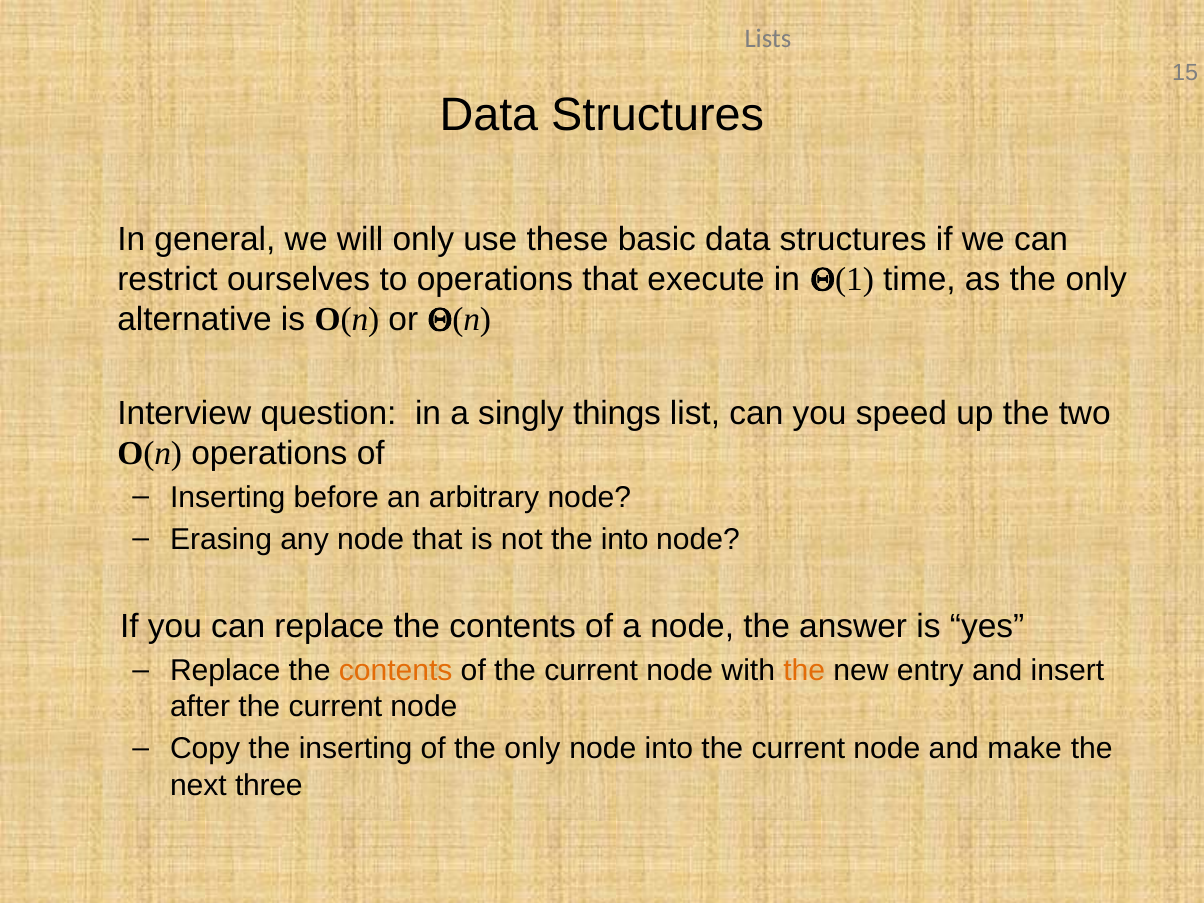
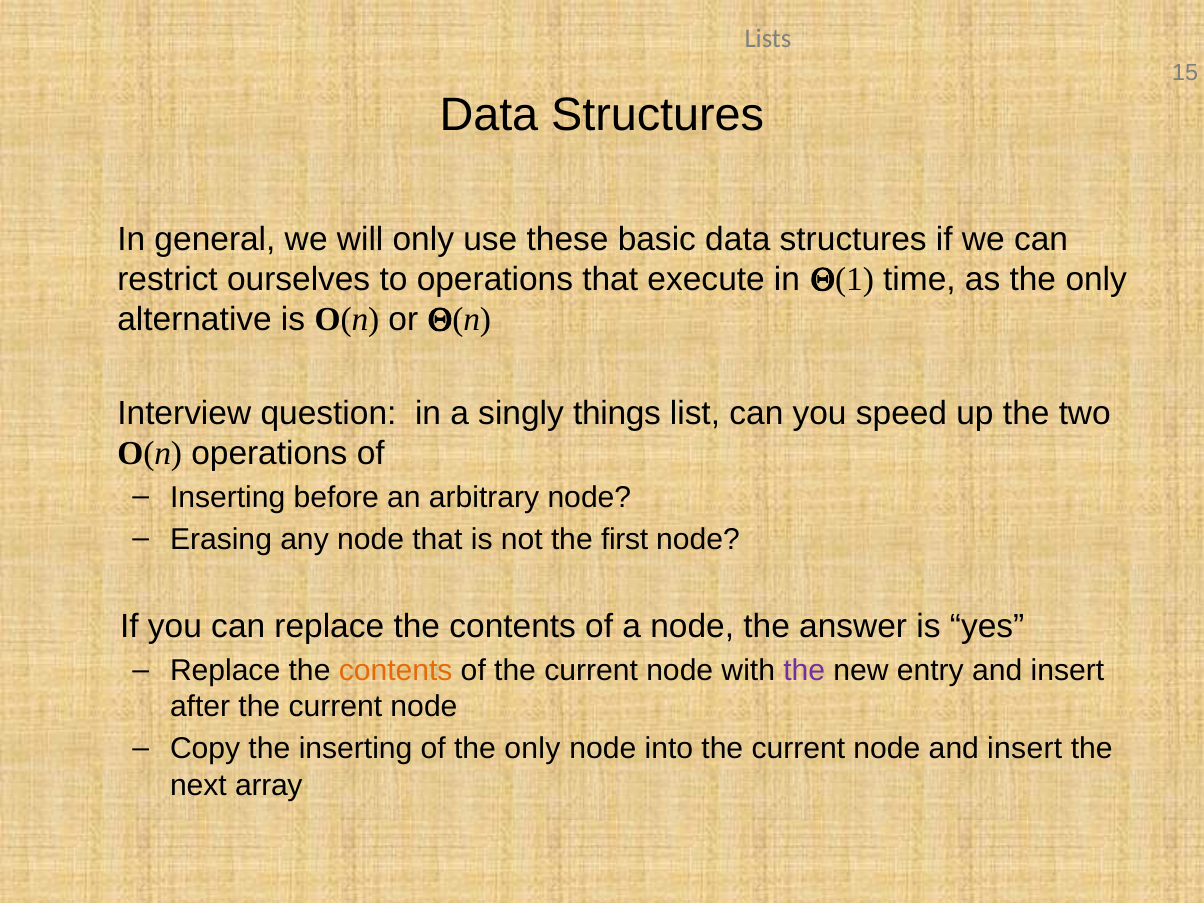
the into: into -> first (625, 540)
the colour: orange -> purple (804, 671)
node and make: make -> insert (1025, 749)
three: three -> array (269, 785)
